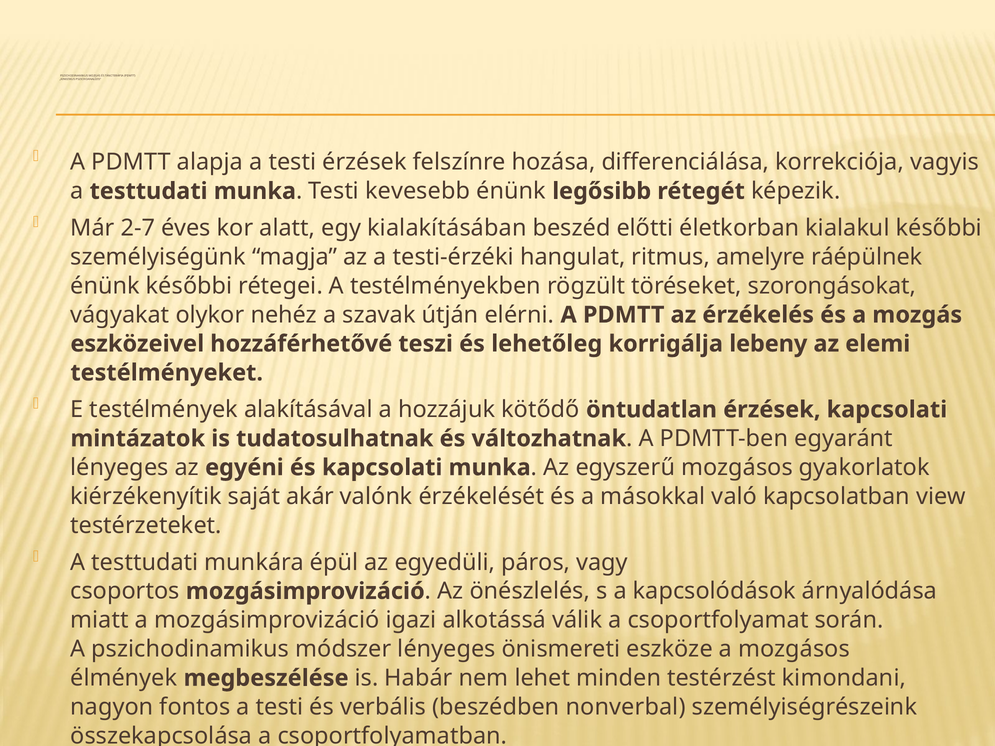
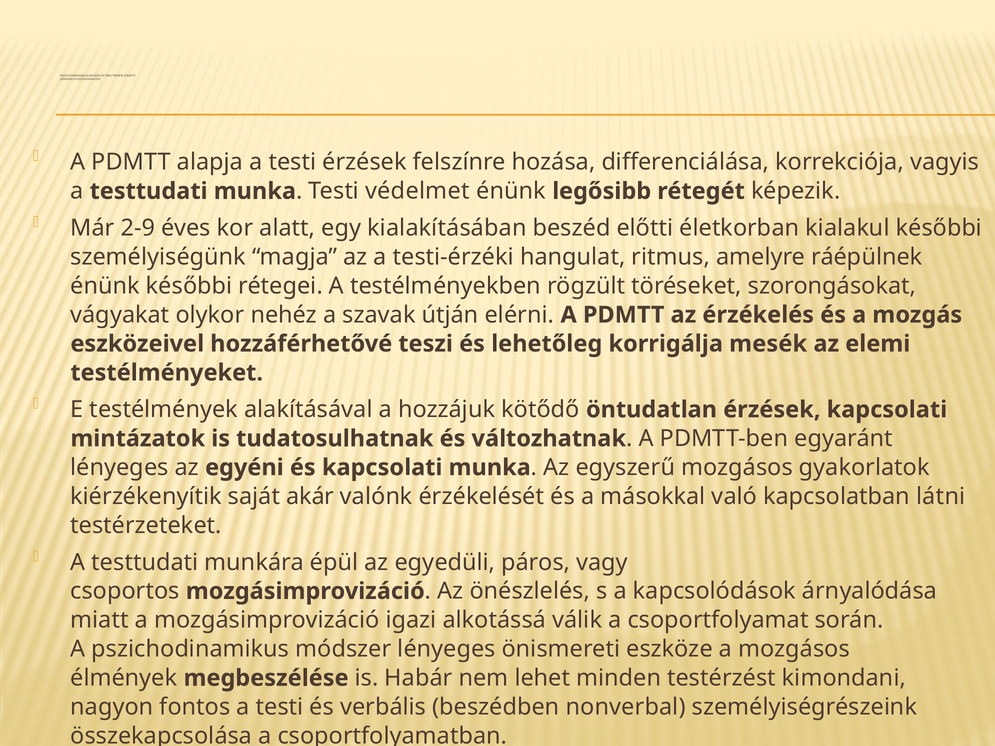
kevesebb: kevesebb -> védelmet (417, 191)
2-7: 2-7 -> 2-9 (138, 228)
lebeny: lebeny -> mesék (768, 344)
view: view -> látni (941, 497)
